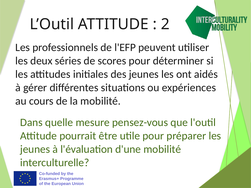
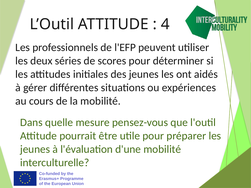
2: 2 -> 4 (165, 24)
